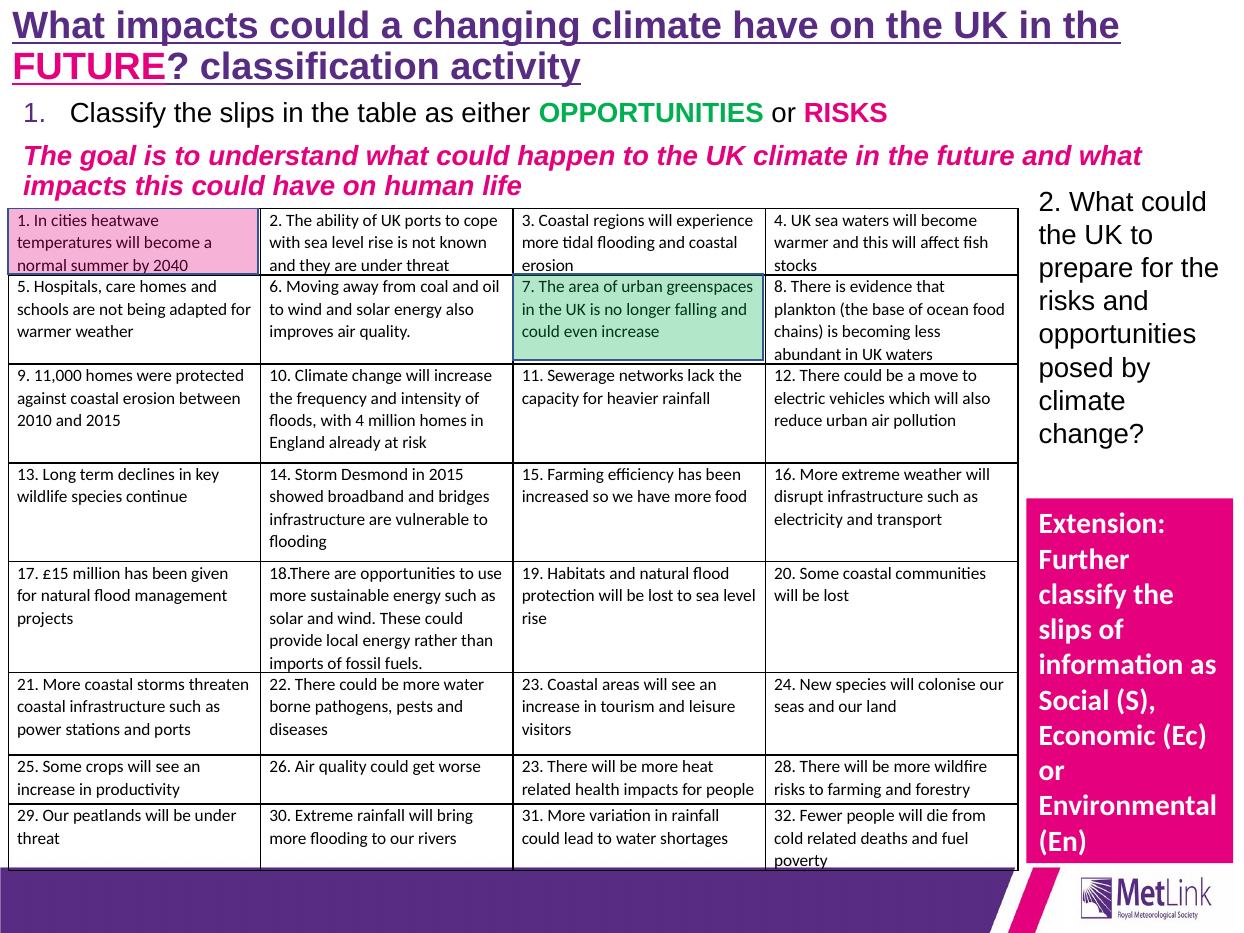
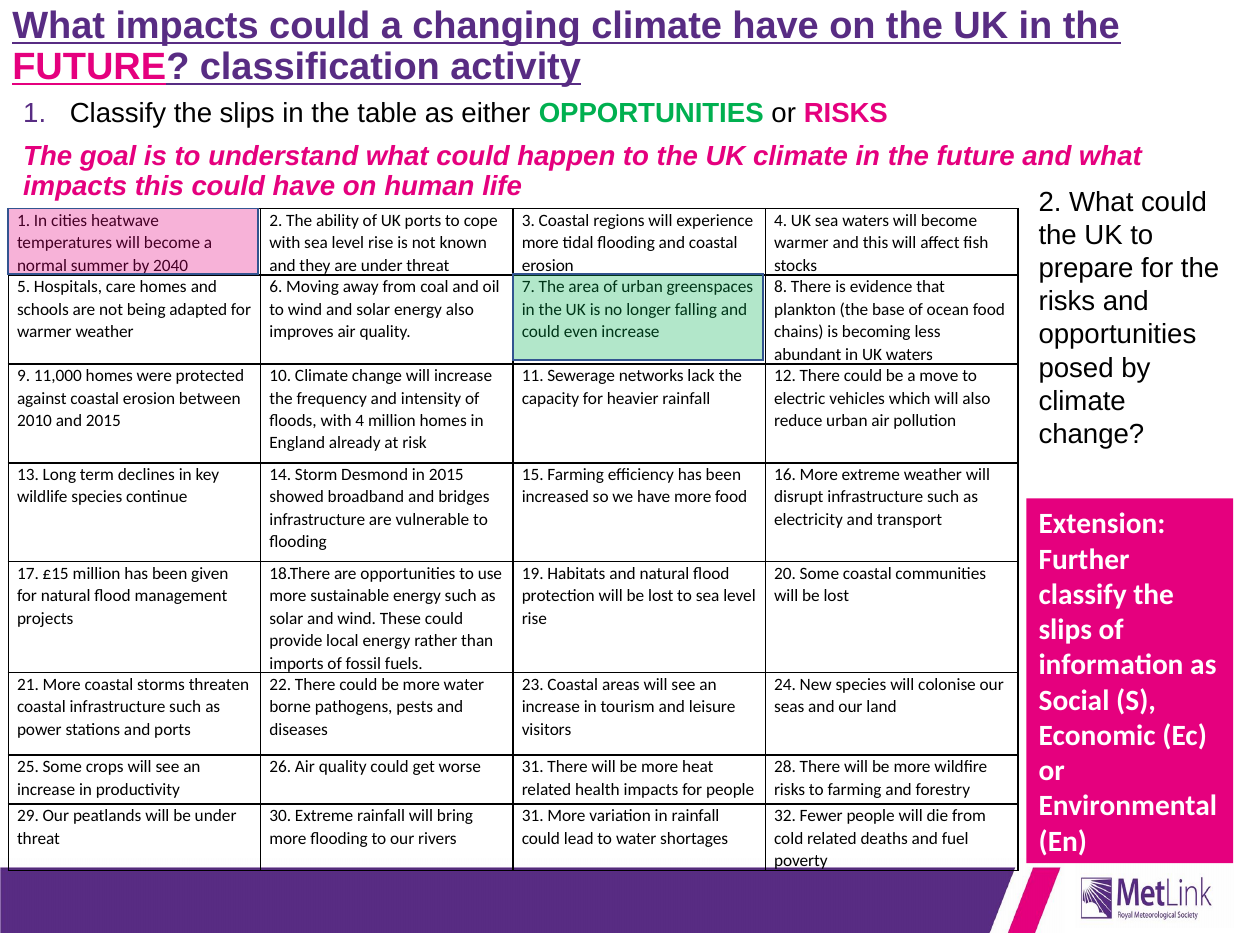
worse 23: 23 -> 31 (533, 767)
